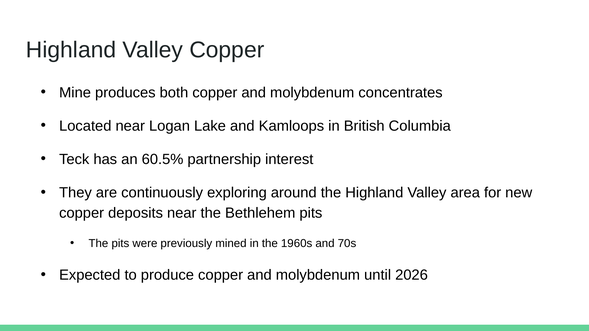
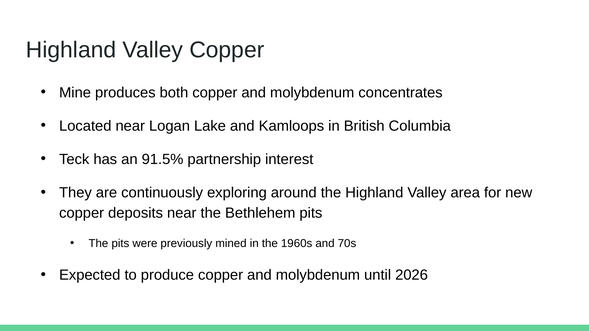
60.5%: 60.5% -> 91.5% (163, 159)
